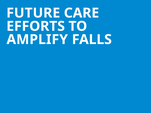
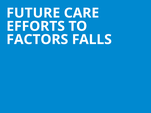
AMPLIFY: AMPLIFY -> FACTORS (37, 40)
